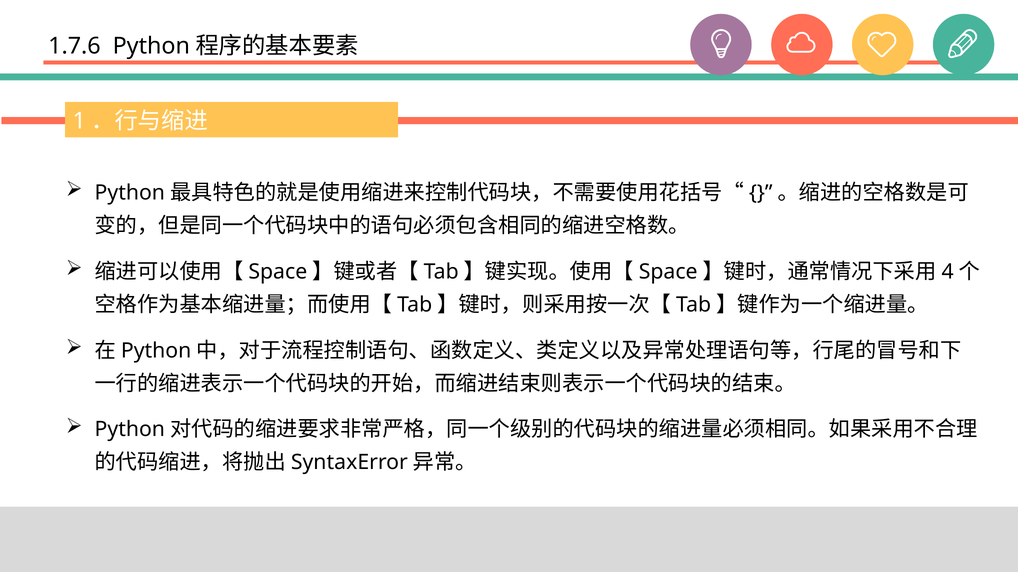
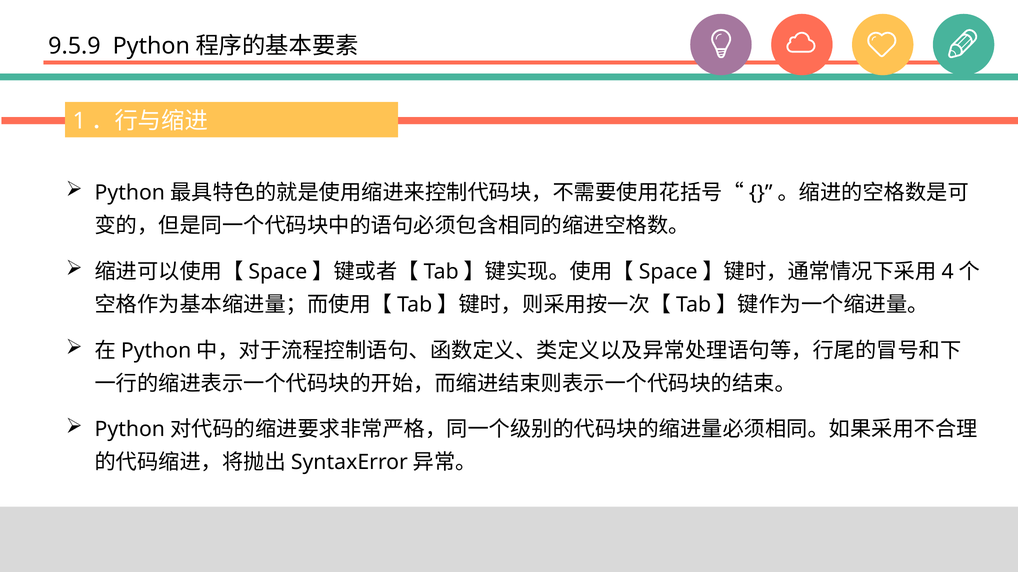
1.7.6: 1.7.6 -> 9.5.9 (74, 46)
